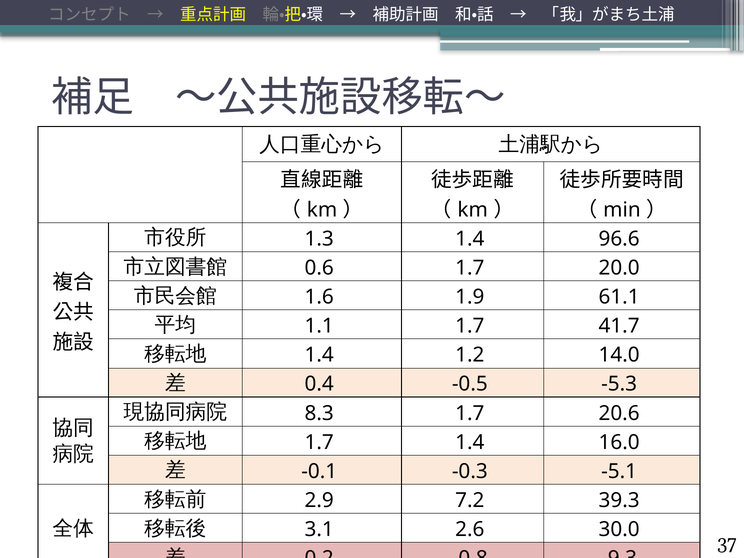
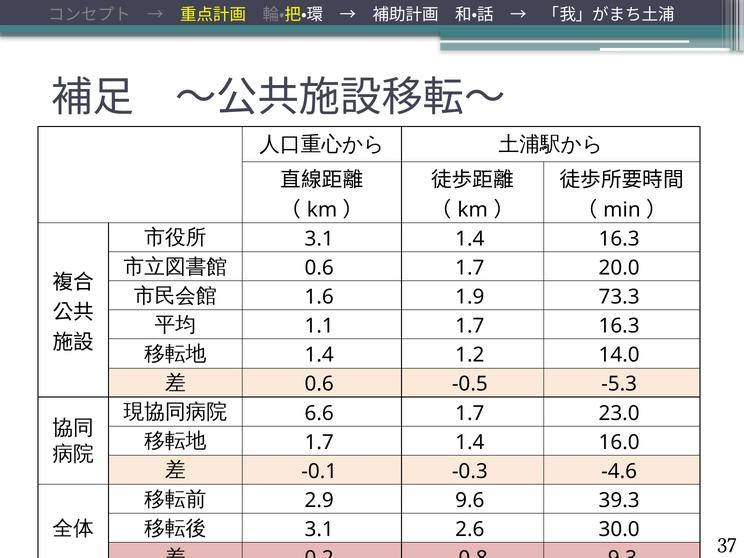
1.3: 1.3 -> 3.1 (319, 239)
1.4 96.6: 96.6 -> 16.3 (619, 239)
61.1: 61.1 -> 73.3 (619, 297)
1.7 41.7: 41.7 -> 16.3 (619, 326)
0.4: 0.4 -> 0.6 (319, 384)
8.3: 8.3 -> 6.6 (319, 413)
20.6: 20.6 -> 23.0 (619, 413)
-5.1: -5.1 -> -4.6 (619, 471)
7.2: 7.2 -> 9.6 (470, 500)
